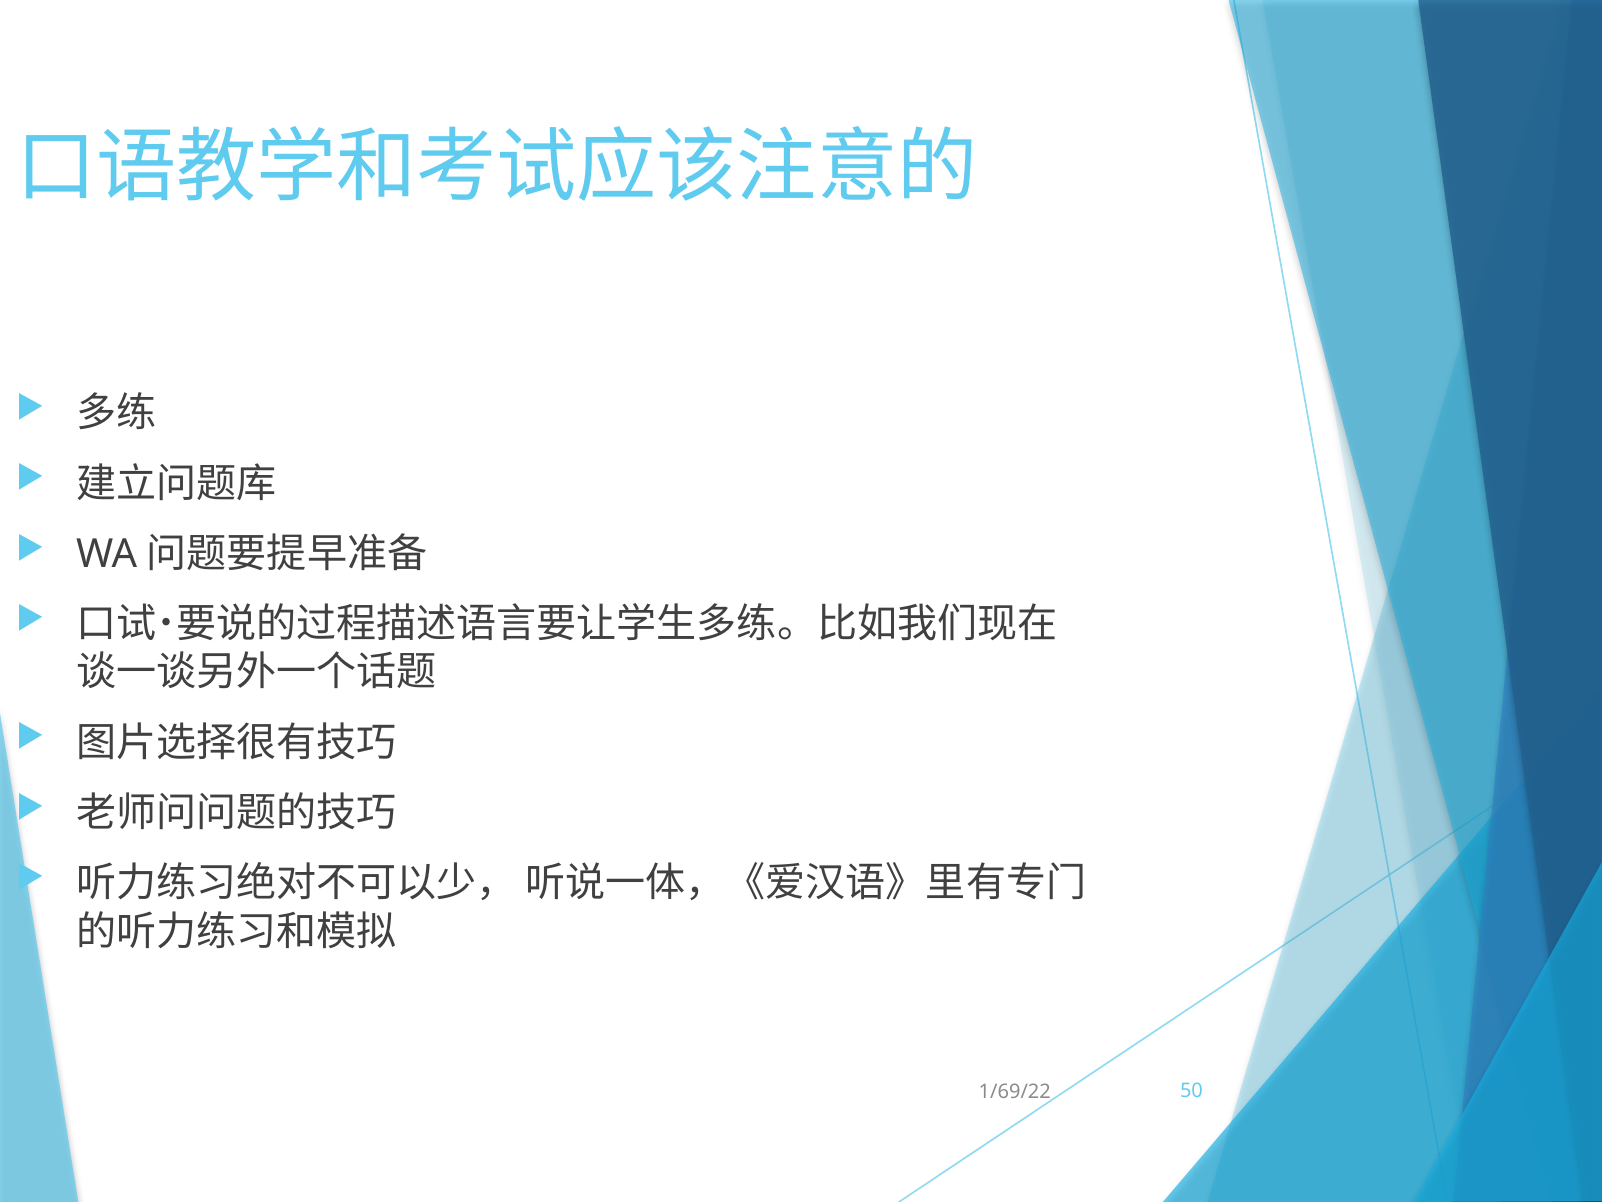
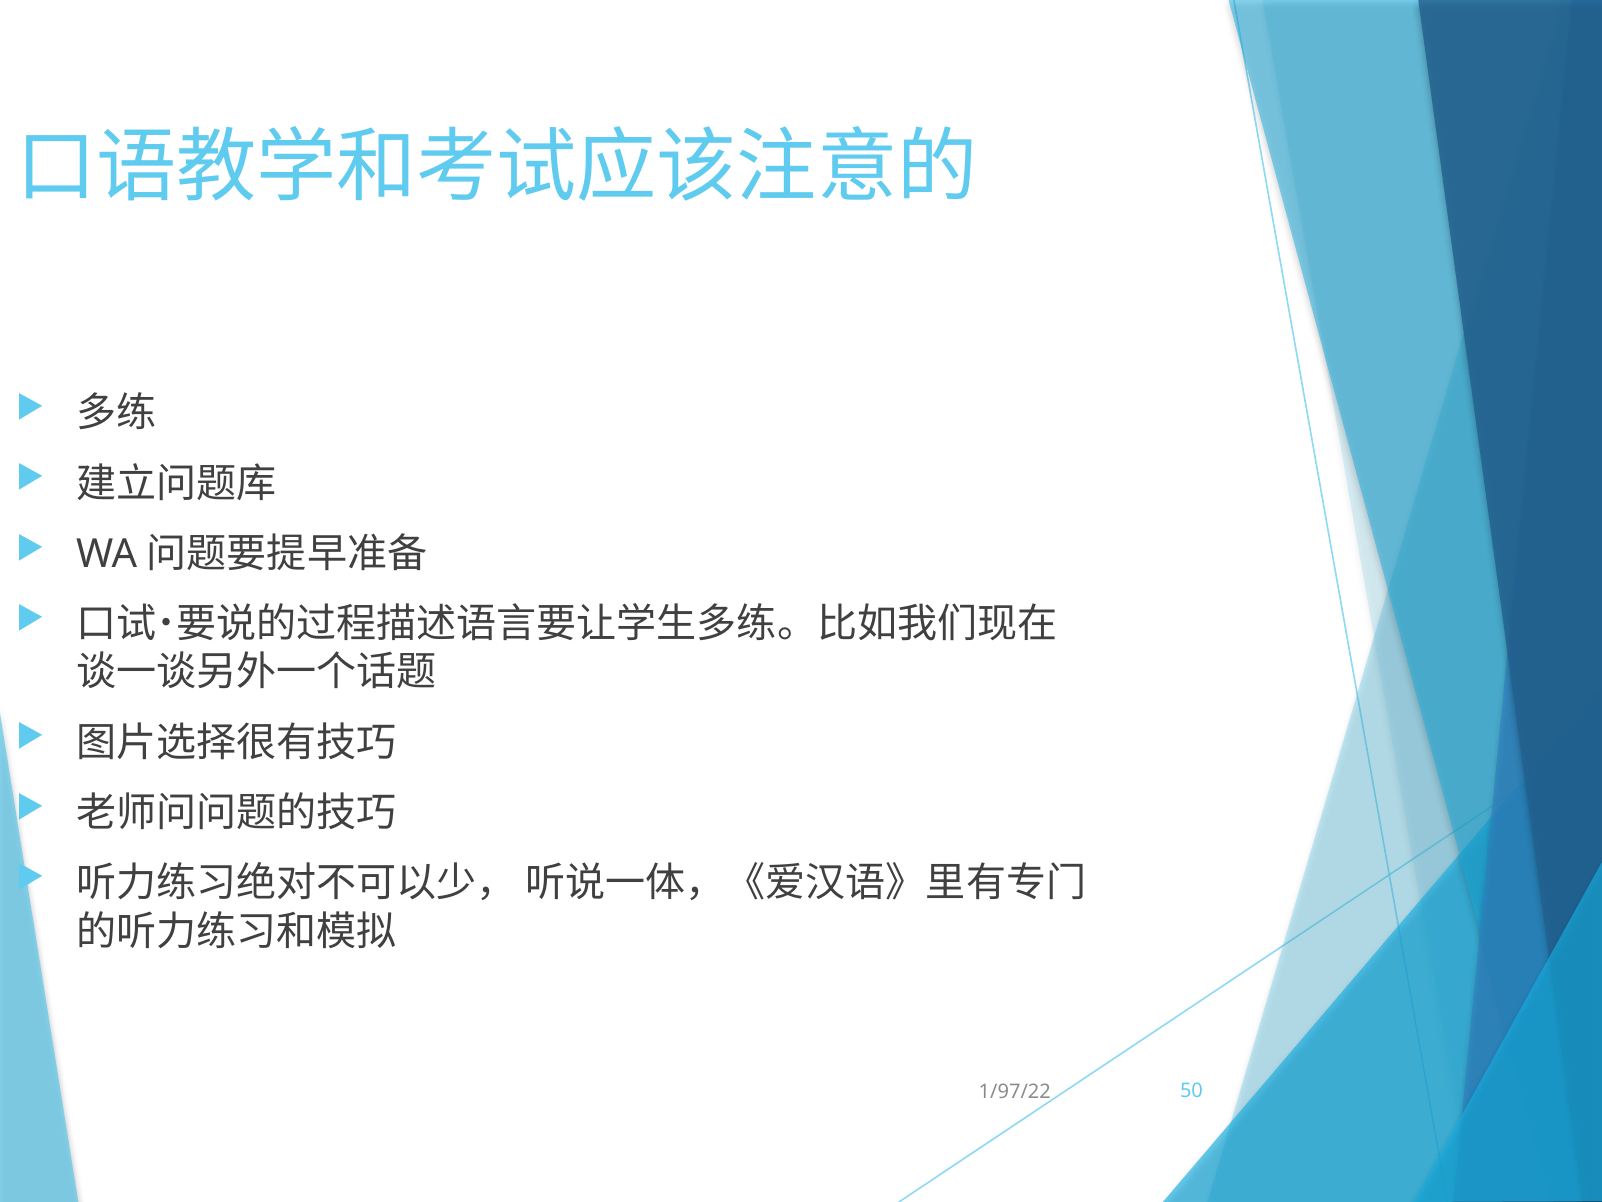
1/69/22: 1/69/22 -> 1/97/22 (1015, 1092)
